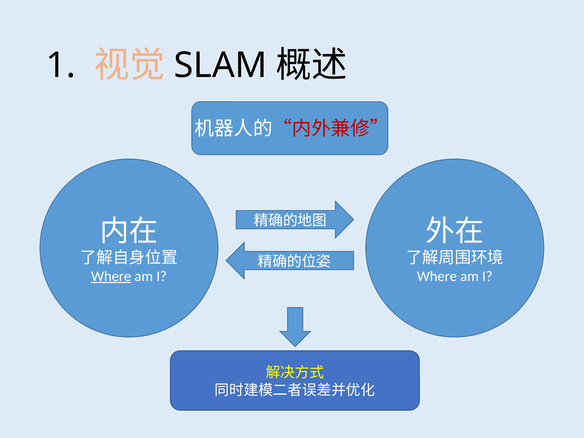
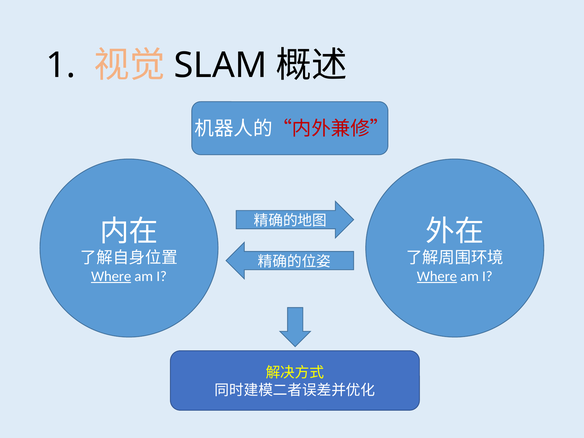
Where underline: none -> present (437, 276)
